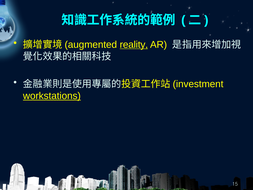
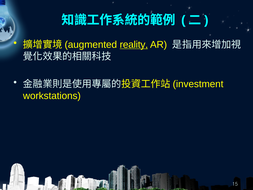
workstations underline: present -> none (52, 96)
